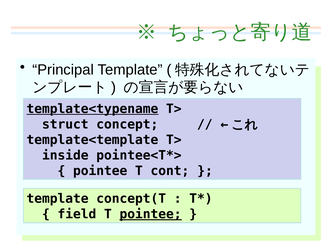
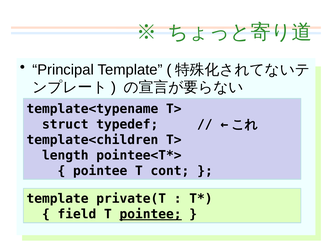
template<typename underline: present -> none (93, 109)
concept: concept -> typedef (127, 124)
template<template: template<template -> template<children (93, 140)
inside: inside -> length (65, 155)
concept(T: concept(T -> private(T (131, 199)
